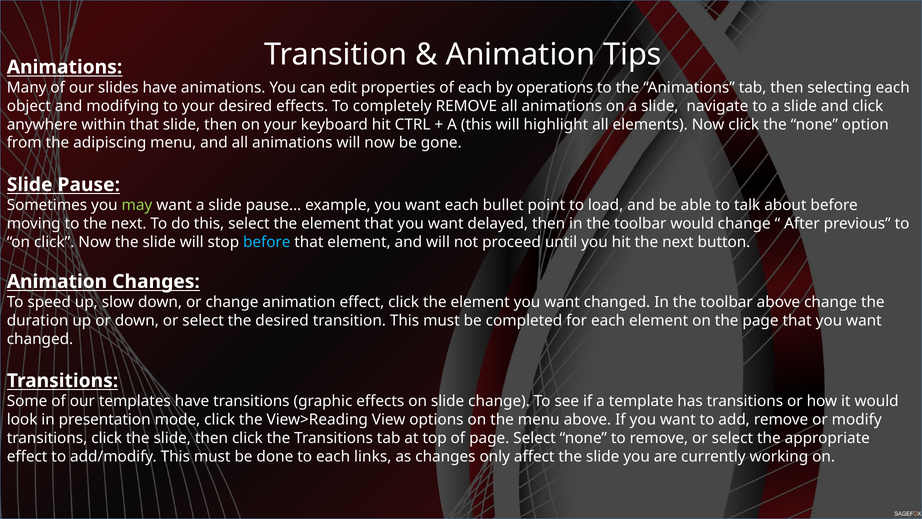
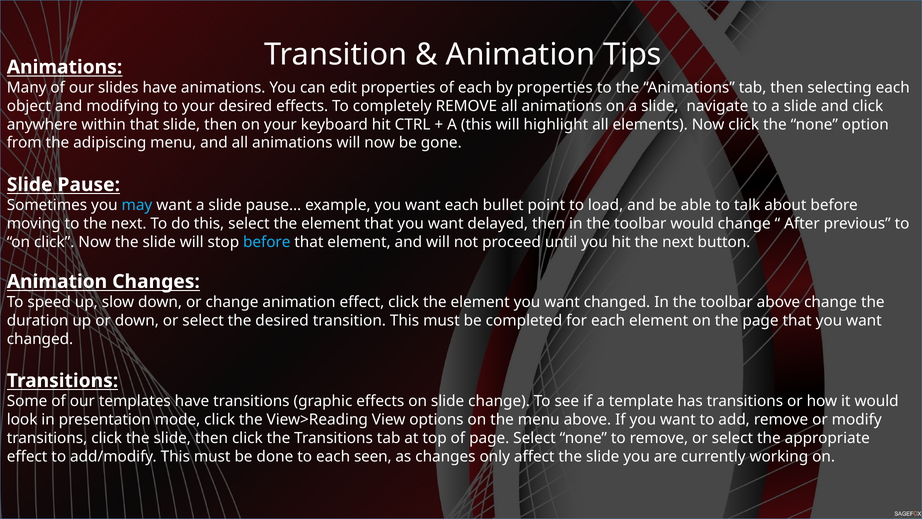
by operations: operations -> properties (555, 88)
may colour: light green -> light blue (137, 205)
links: links -> seen (373, 456)
